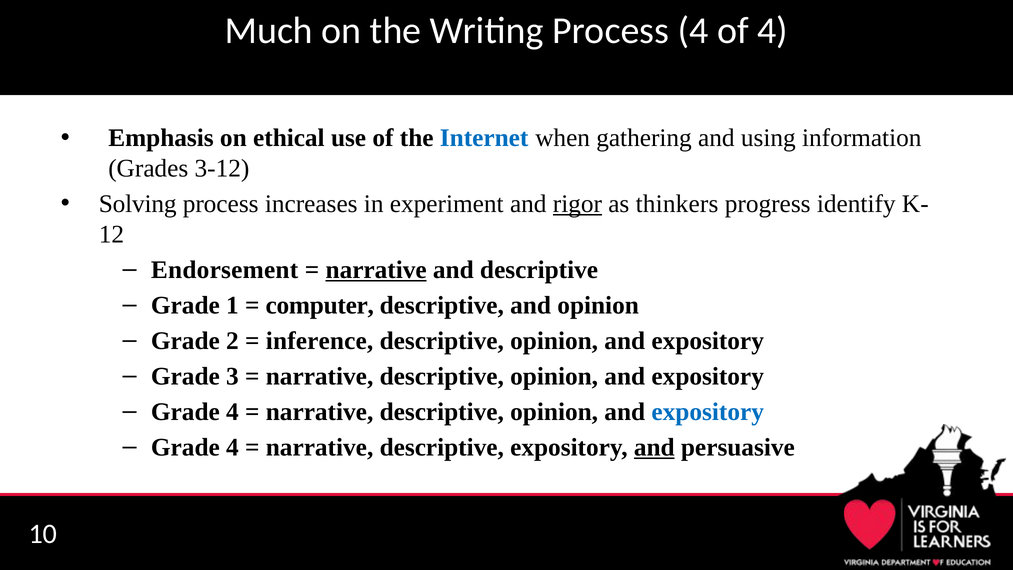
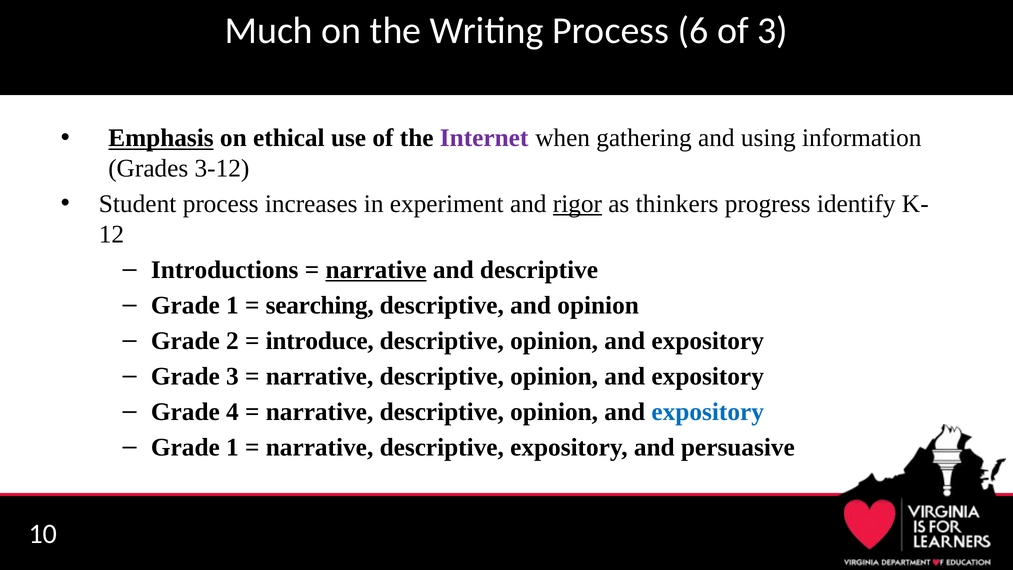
Process 4: 4 -> 6 (693, 31)
of 4: 4 -> 3 (773, 31)
Emphasis underline: none -> present (161, 138)
Internet colour: blue -> purple (484, 138)
Solving: Solving -> Student (138, 204)
Endorsement: Endorsement -> Introductions (225, 270)
computer: computer -> searching (320, 305)
inference: inference -> introduce (320, 341)
4: 4 -> 1 (232, 447)
and underline: present -> none (654, 447)
